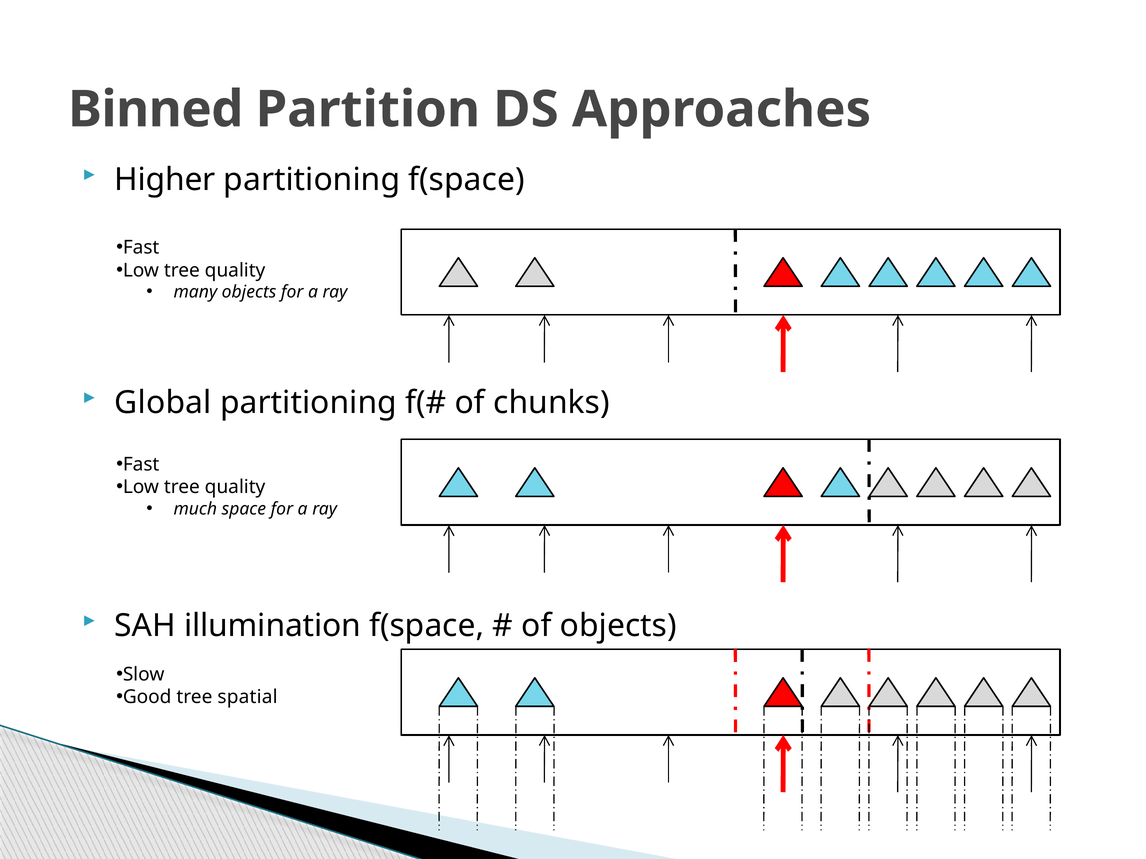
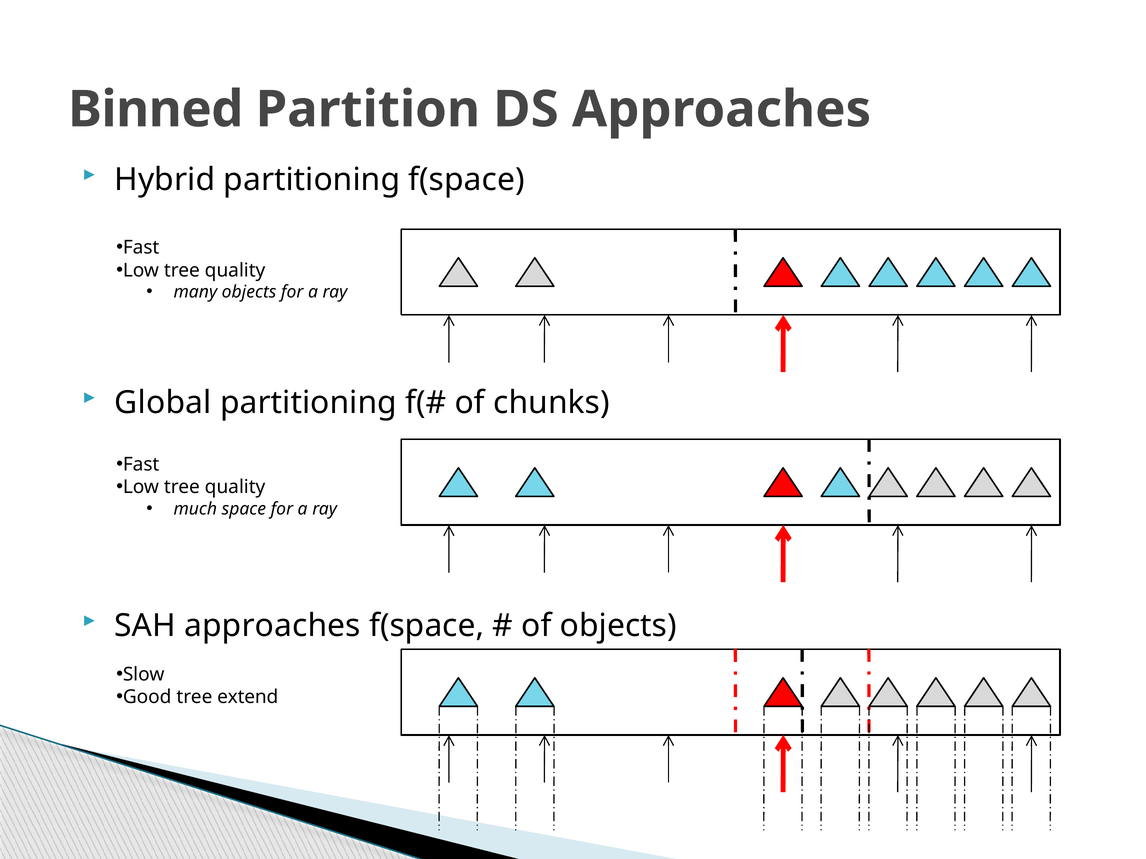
Higher: Higher -> Hybrid (165, 180)
SAH illumination: illumination -> approaches (272, 626)
spatial: spatial -> extend (248, 698)
